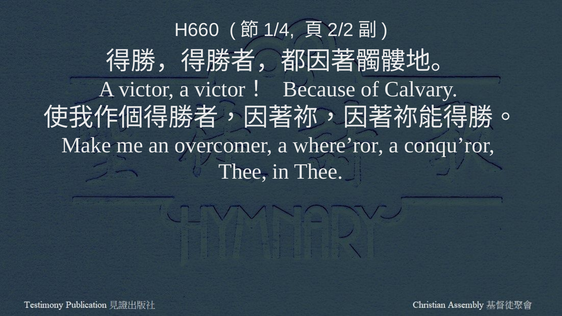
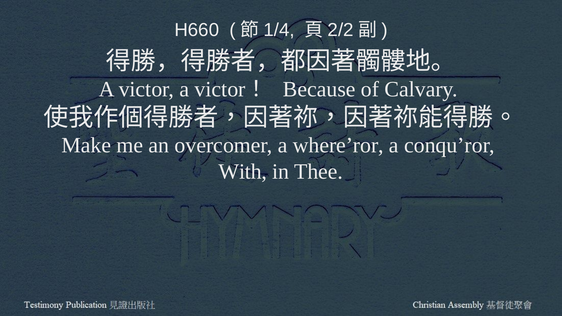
Thee: Thee -> With (243, 172)
